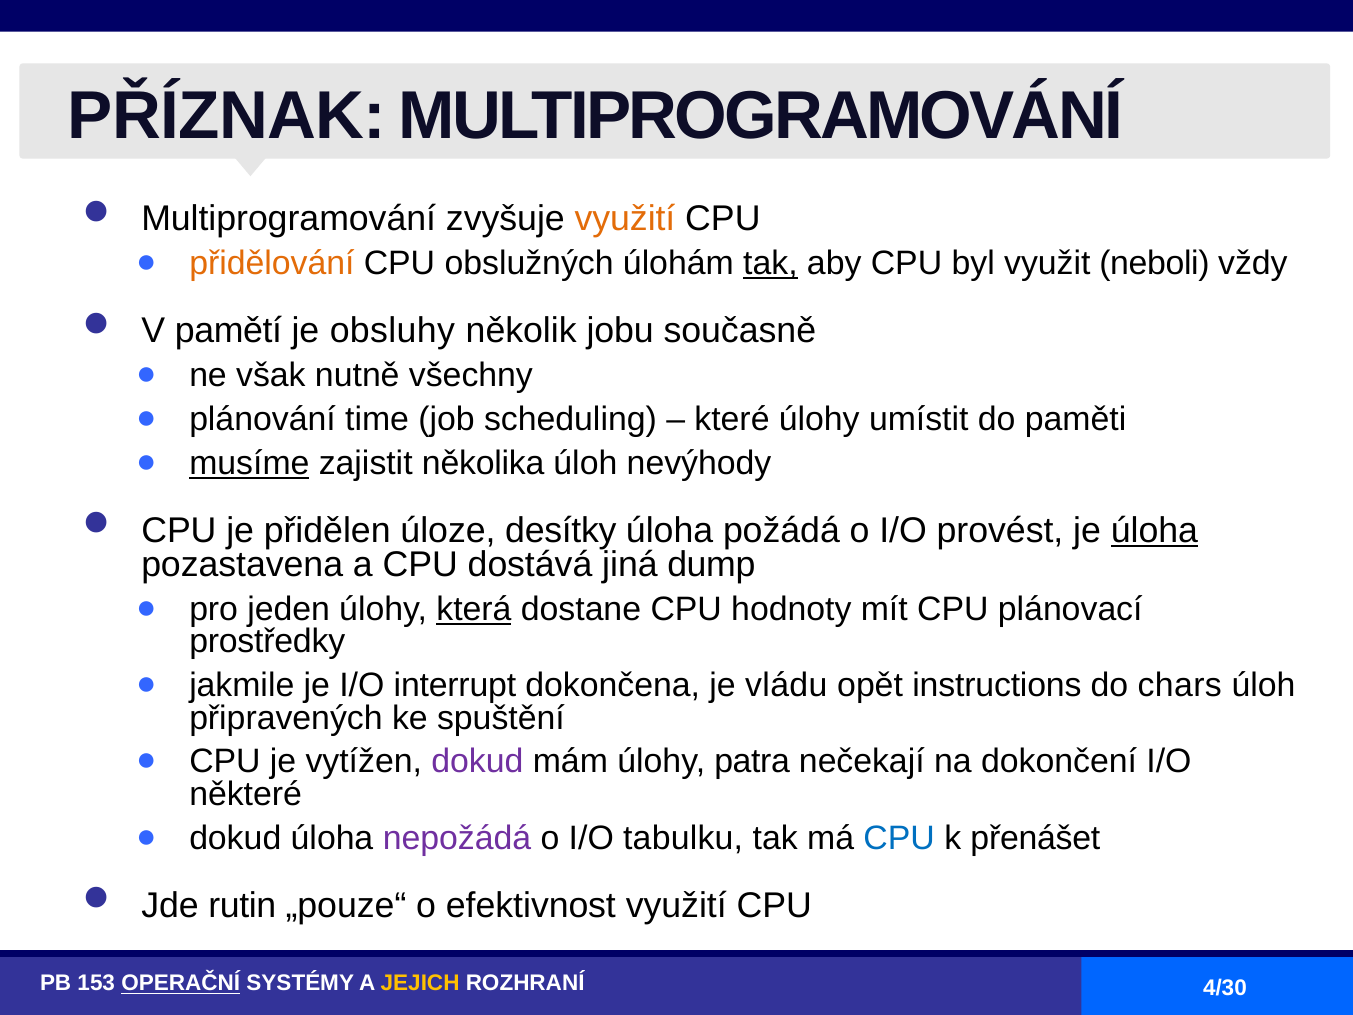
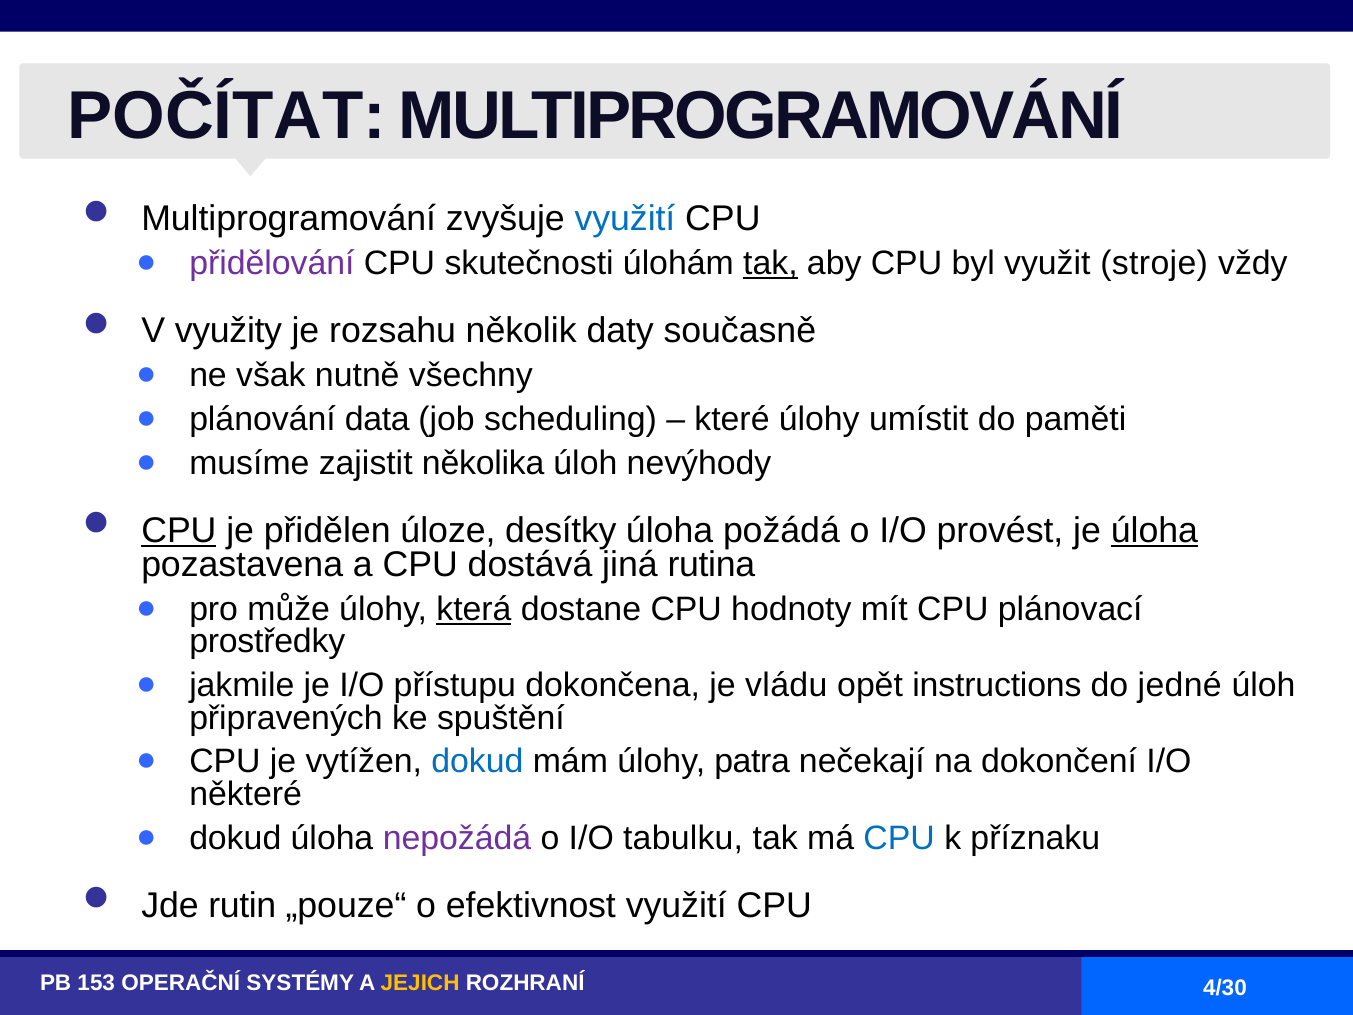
PŘÍZNAK: PŘÍZNAK -> POČÍTAT (227, 116)
využití colour: orange -> blue (625, 219)
přidělování colour: orange -> purple (272, 264)
obslužných: obslužných -> skutečnosti (529, 264)
neboli: neboli -> stroje (1154, 264)
pamětí: pamětí -> využity (228, 331)
obsluhy: obsluhy -> rozsahu (393, 331)
jobu: jobu -> daty (620, 331)
time: time -> data (377, 419)
musíme underline: present -> none (249, 463)
CPU underline: none -> present (179, 530)
dump: dump -> rutina (711, 564)
jeden: jeden -> může (289, 609)
interrupt: interrupt -> přístupu (455, 685)
chars: chars -> jedné (1180, 685)
dokud colour: purple -> blue (477, 762)
přenášet: přenášet -> příznaku (1035, 838)
OPERAČNÍ underline: present -> none (181, 983)
